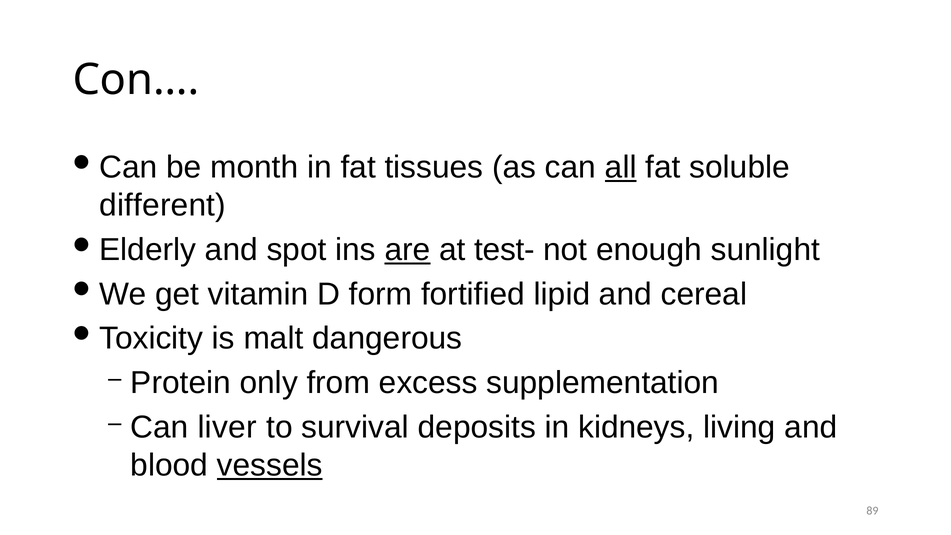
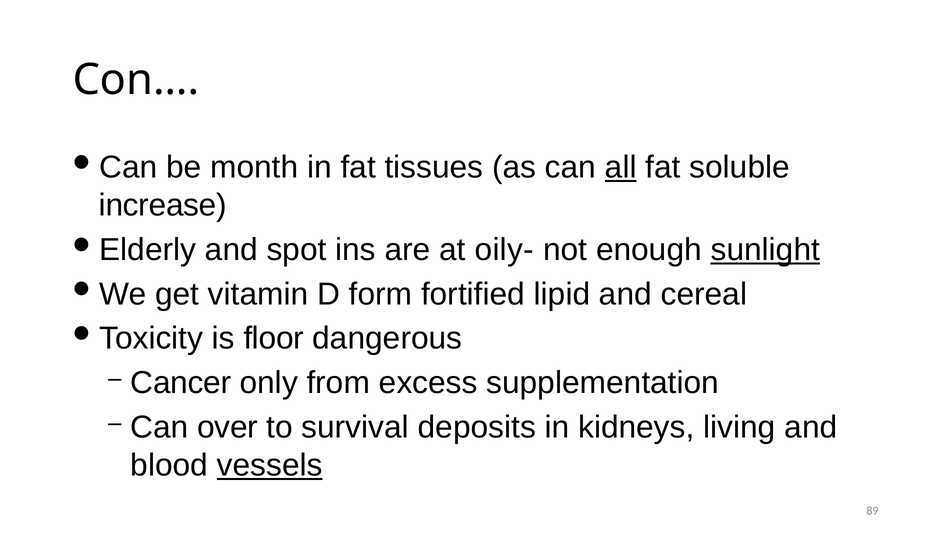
different: different -> increase (163, 205)
are underline: present -> none (408, 250)
test-: test- -> oily- (504, 250)
sunlight underline: none -> present (765, 250)
malt: malt -> floor (274, 338)
Protein: Protein -> Cancer (181, 383)
liver: liver -> over (228, 427)
